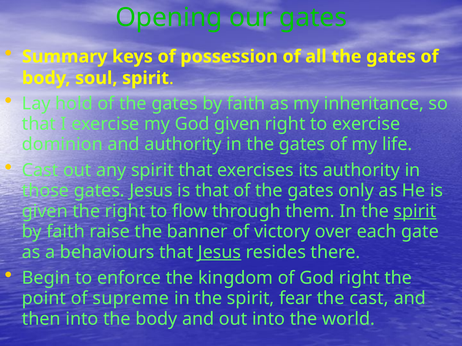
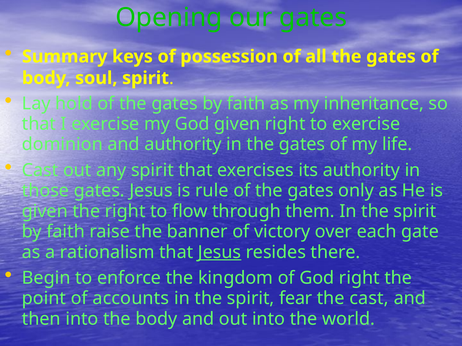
is that: that -> rule (212, 191)
spirit underline: present -> none (415, 211)
behaviours: behaviours -> rationalism (107, 252)
supreme: supreme -> accounts (131, 299)
